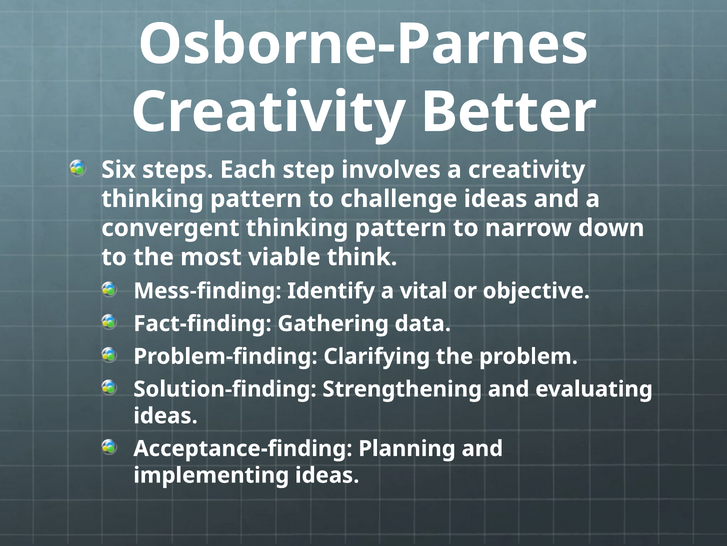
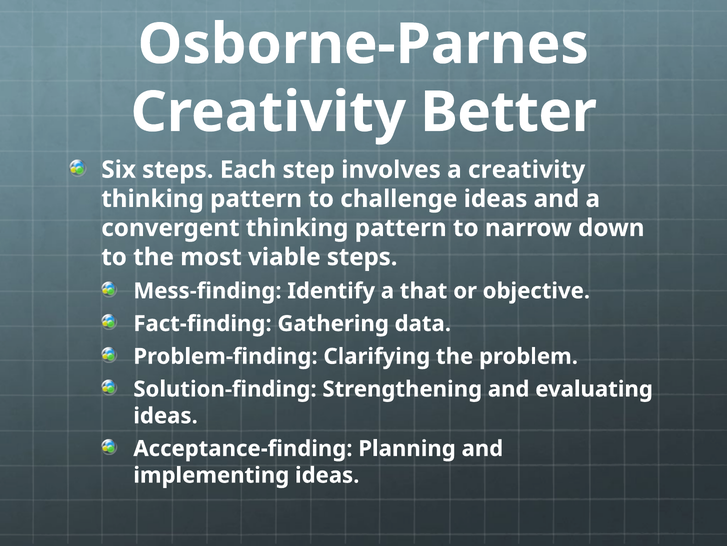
viable think: think -> steps (362, 257)
vital: vital -> that (424, 291)
